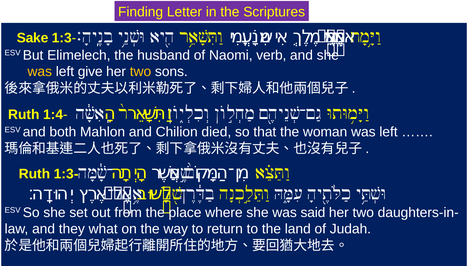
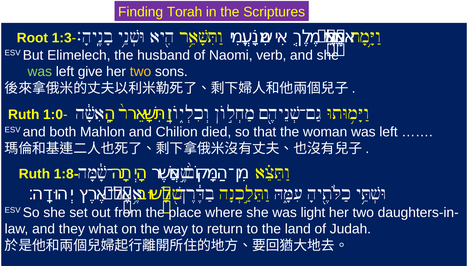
Letter: Letter -> Torah (185, 12)
Sake: Sake -> Root (33, 38)
was colour: yellow -> light green (40, 72)
1:4: 1:4 -> 1:0 (53, 115)
Ruth 1:3: 1:3 -> 1:8 (64, 174)
said: said -> light (313, 212)
